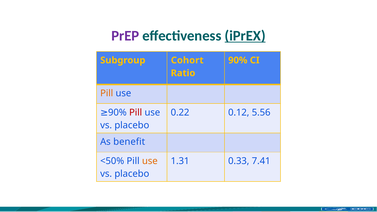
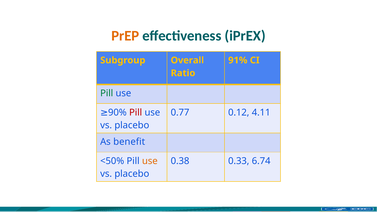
PrEP colour: purple -> orange (125, 36)
iPrEX underline: present -> none (245, 36)
Cohort: Cohort -> Overall (187, 60)
90%: 90% -> 91% (238, 60)
Pill colour: orange -> green (107, 93)
0.22: 0.22 -> 0.77 (180, 112)
5.56: 5.56 -> 4.11 (261, 112)
1.31: 1.31 -> 0.38 (180, 161)
7.41: 7.41 -> 6.74 (261, 161)
